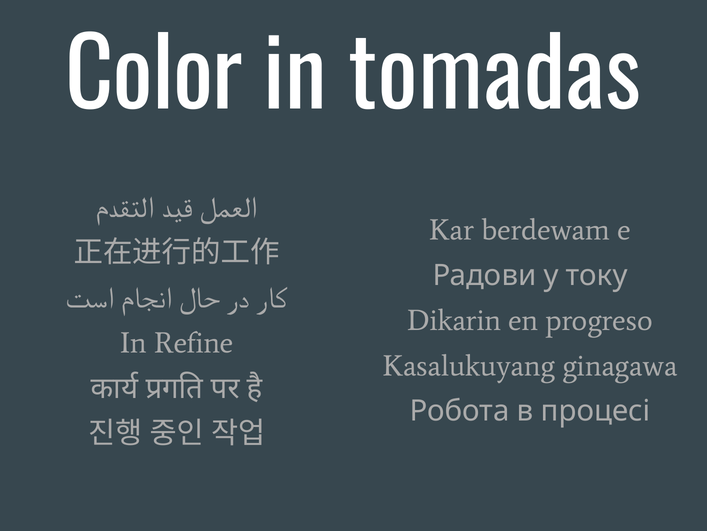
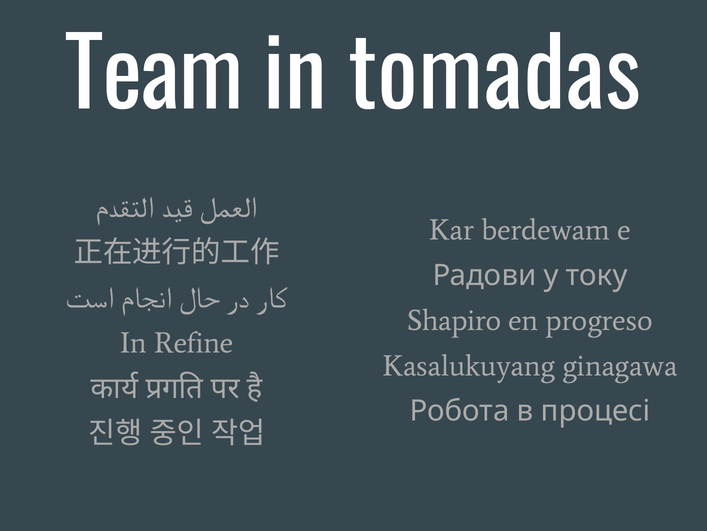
Color: Color -> Team (154, 77)
Dikarin: Dikarin -> Shapiro (454, 320)
